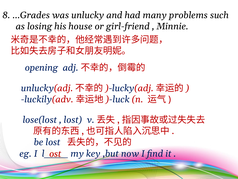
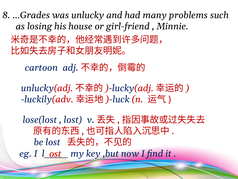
opening: opening -> cartoon (41, 67)
